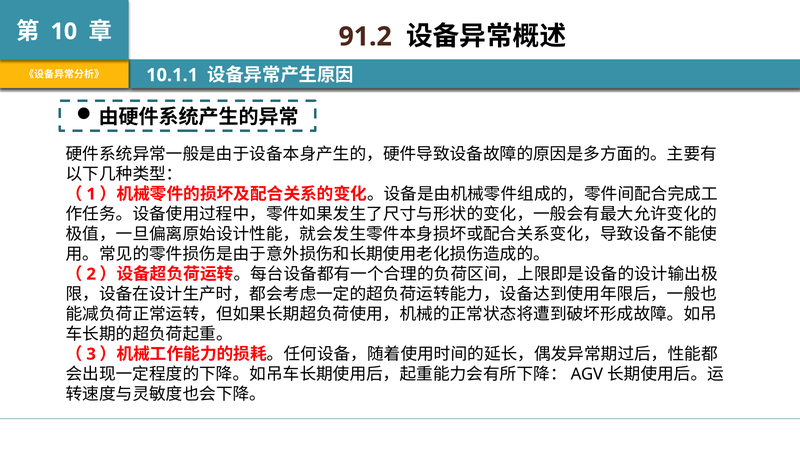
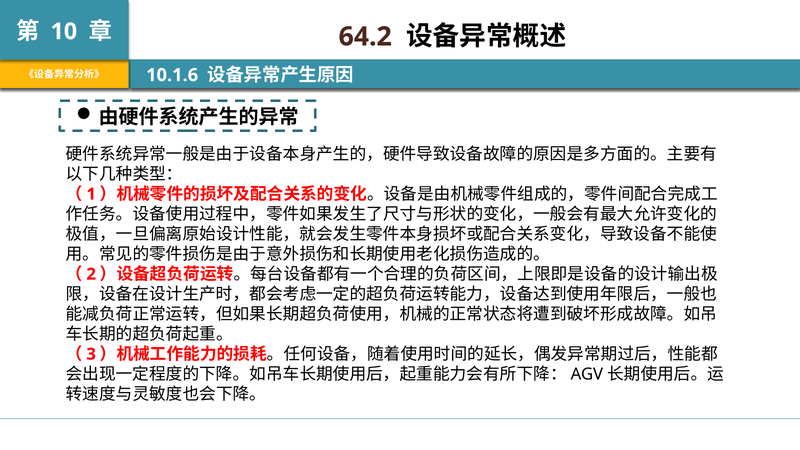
91.2: 91.2 -> 64.2 (365, 37)
10.1.1: 10.1.1 -> 10.1.6 (172, 75)
